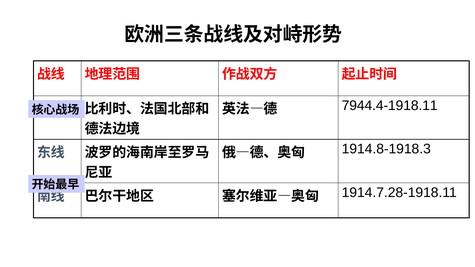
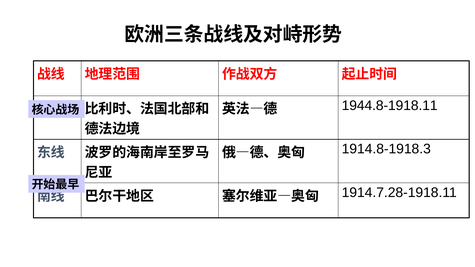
7944.4-1918.11: 7944.4-1918.11 -> 1944.8-1918.11 (390, 106)
